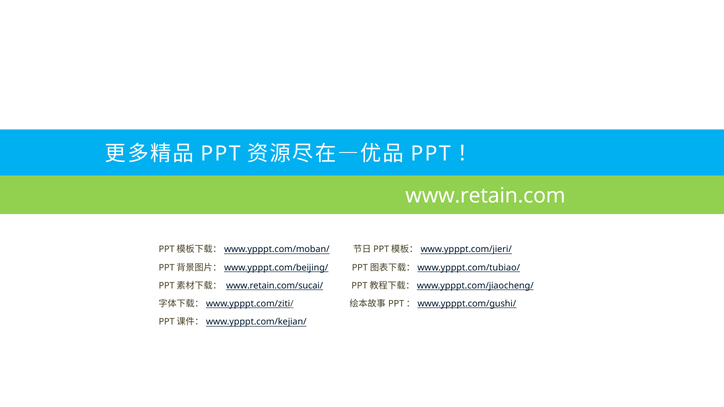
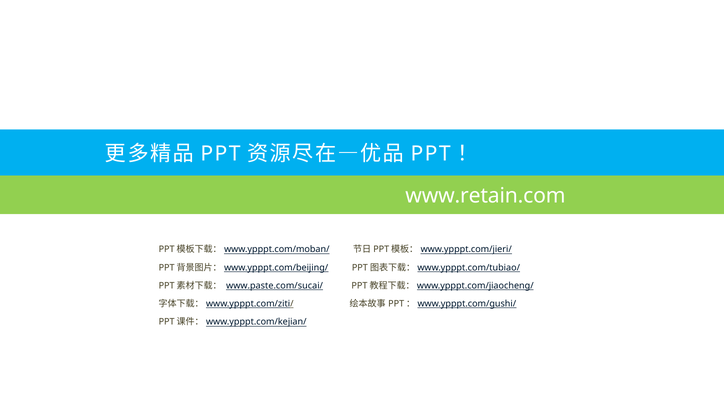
www.retain.com/sucai/: www.retain.com/sucai/ -> www.paste.com/sucai/ (275, 286)
